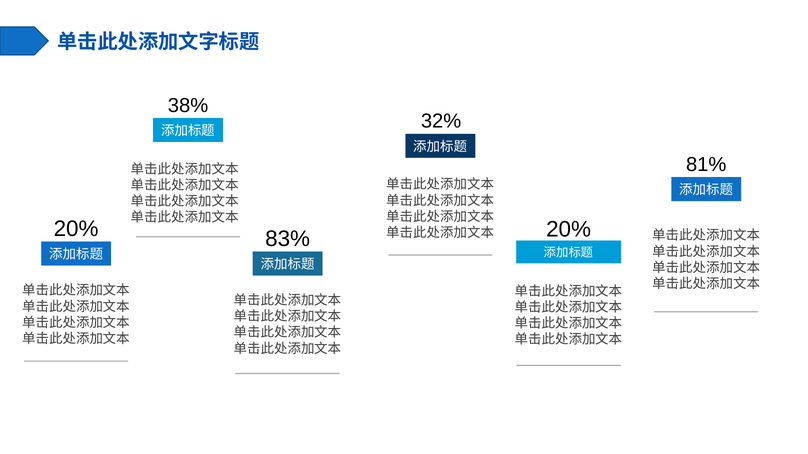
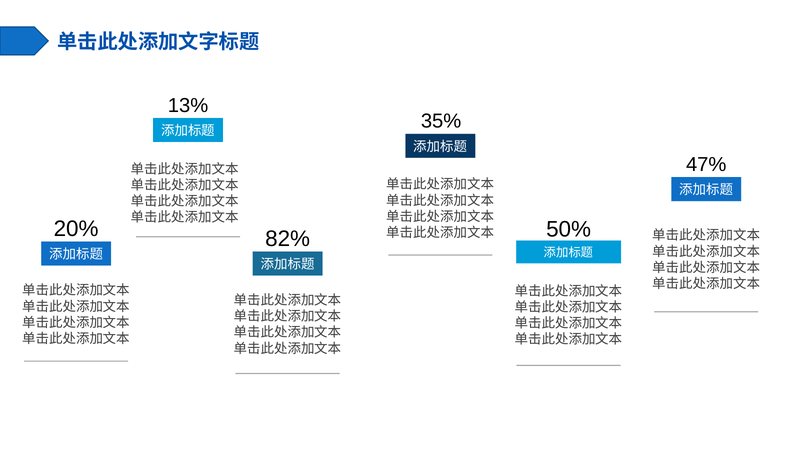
38%: 38% -> 13% (188, 106)
32%: 32% -> 35% (441, 121)
81%: 81% -> 47% (706, 165)
20%: 20% -> 50% (569, 230)
83%: 83% -> 82% (288, 239)
